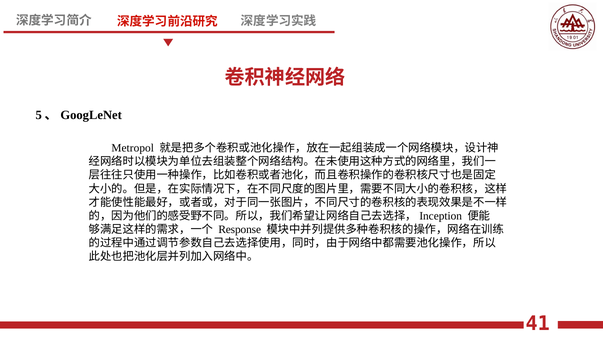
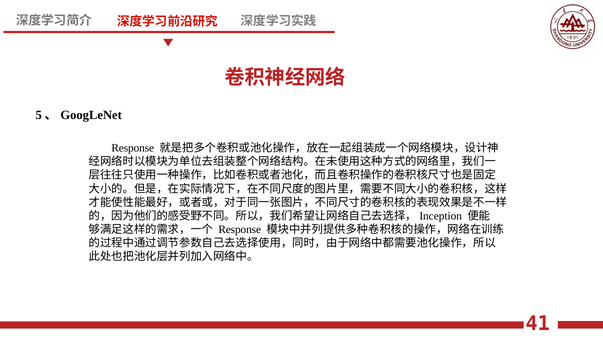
Metropol: Metropol -> Response (133, 148)
